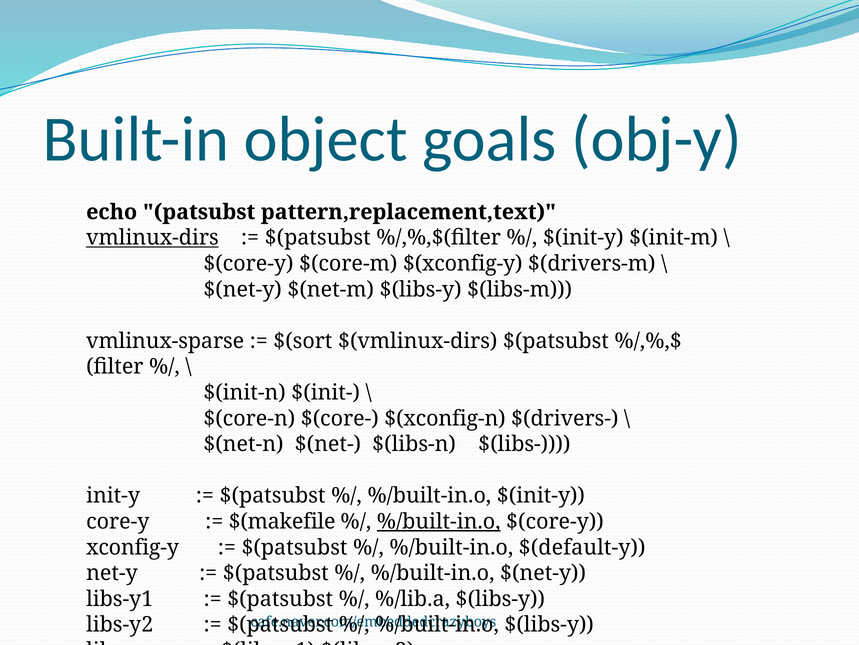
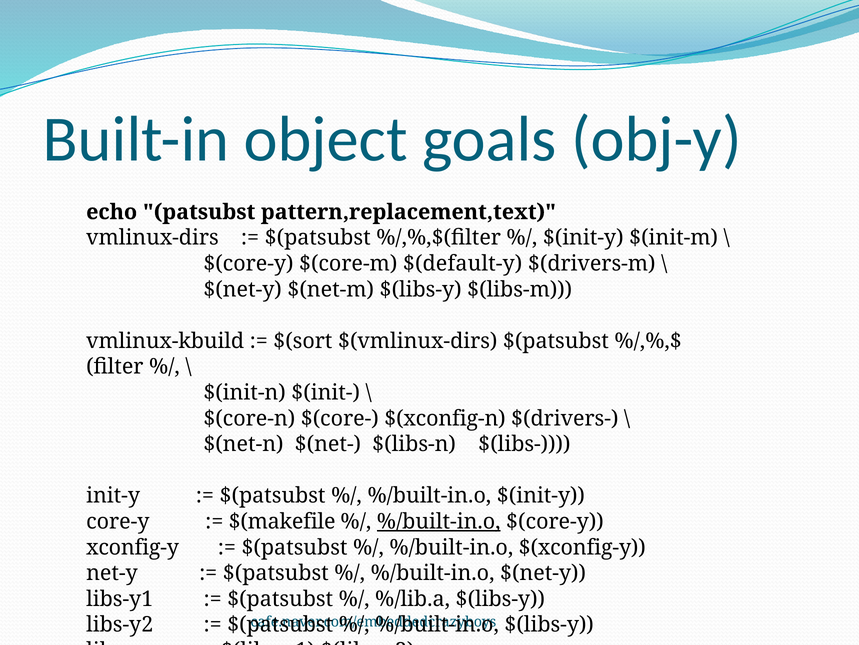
vmlinux-dirs underline: present -> none (152, 238)
$(xconfig-y: $(xconfig-y -> $(default-y (463, 263)
vmlinux-sparse: vmlinux-sparse -> vmlinux-kbuild (165, 341)
$(default-y: $(default-y -> $(xconfig-y (582, 547)
